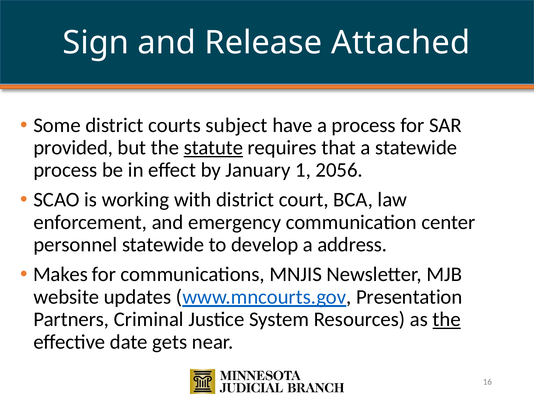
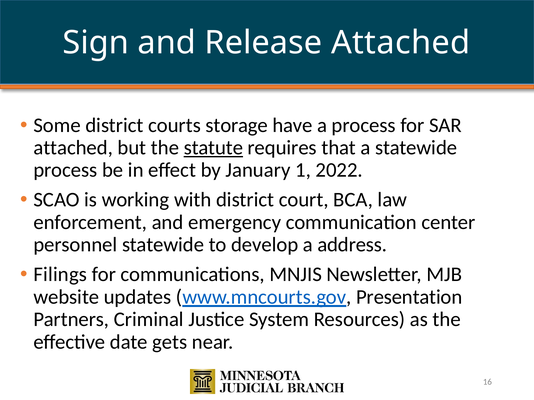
subject: subject -> storage (237, 125)
provided: provided -> attached (73, 148)
2056: 2056 -> 2022 (339, 170)
Makes: Makes -> Filings (60, 275)
the underline: present -> none (447, 320)
